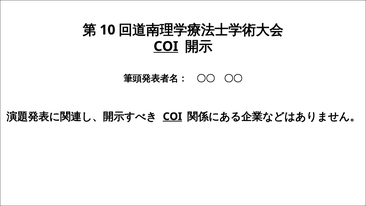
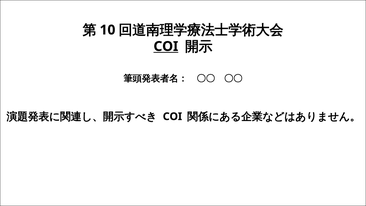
COI underline: present -> none (172, 116)
